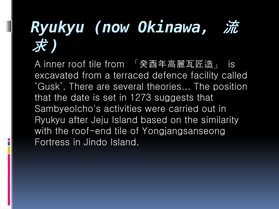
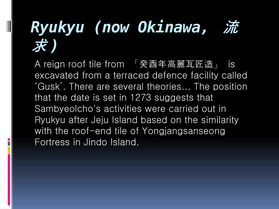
inner: inner -> reign (54, 64)
